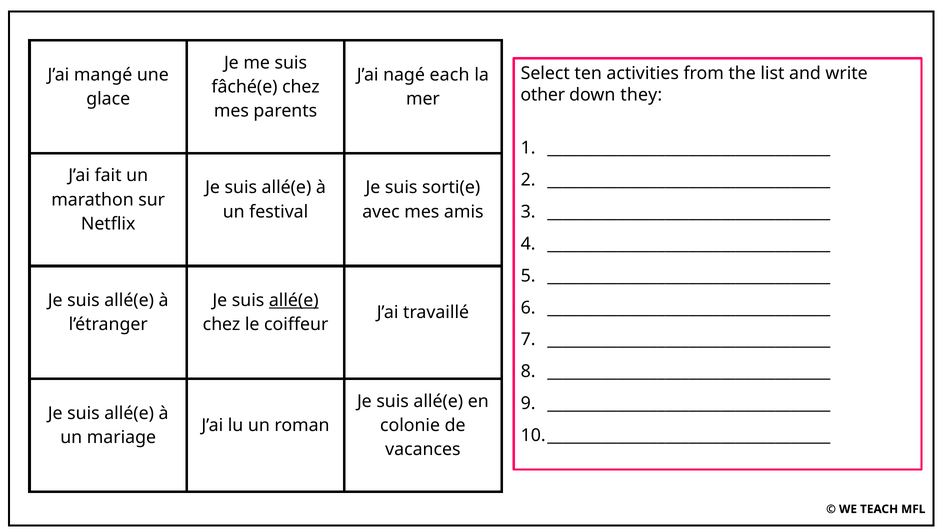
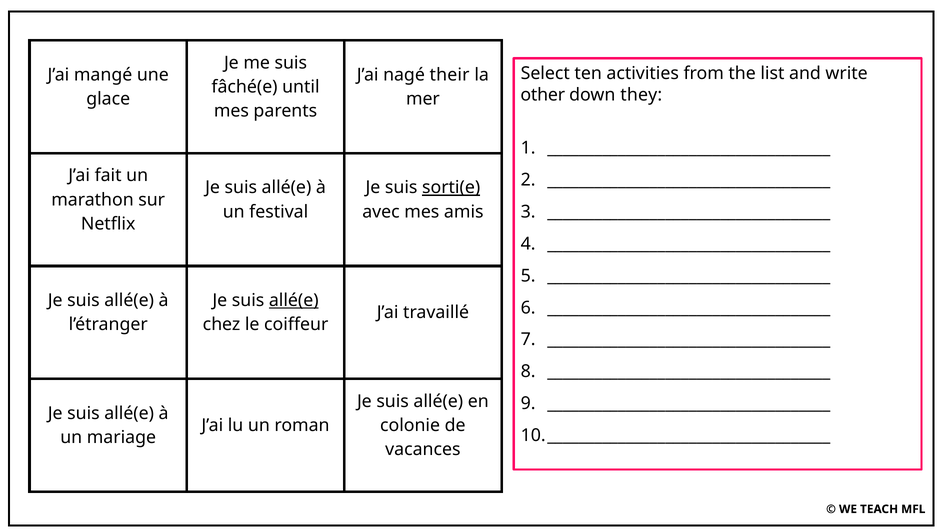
each: each -> their (450, 75)
fâché(e chez: chez -> until (301, 87)
sorti(e underline: none -> present (451, 188)
